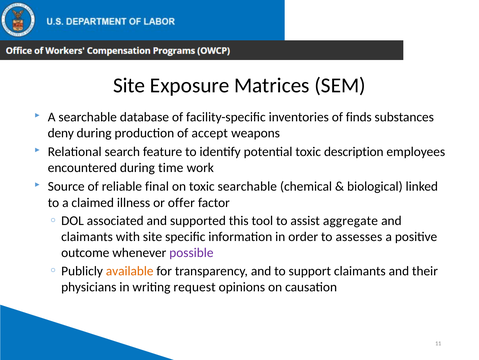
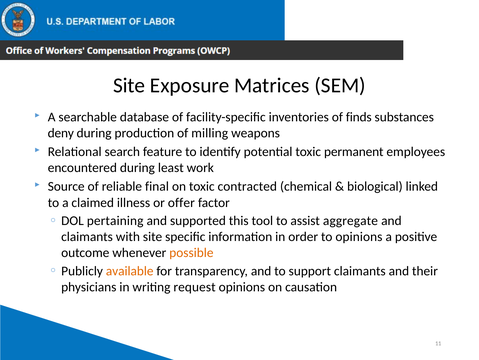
accept: accept -> milling (210, 133)
description: description -> permanent (354, 152)
time: time -> least (171, 168)
toxic searchable: searchable -> contracted (247, 186)
associated: associated -> pertaining (115, 220)
to assesses: assesses -> opinions (359, 236)
possible colour: purple -> orange (191, 252)
